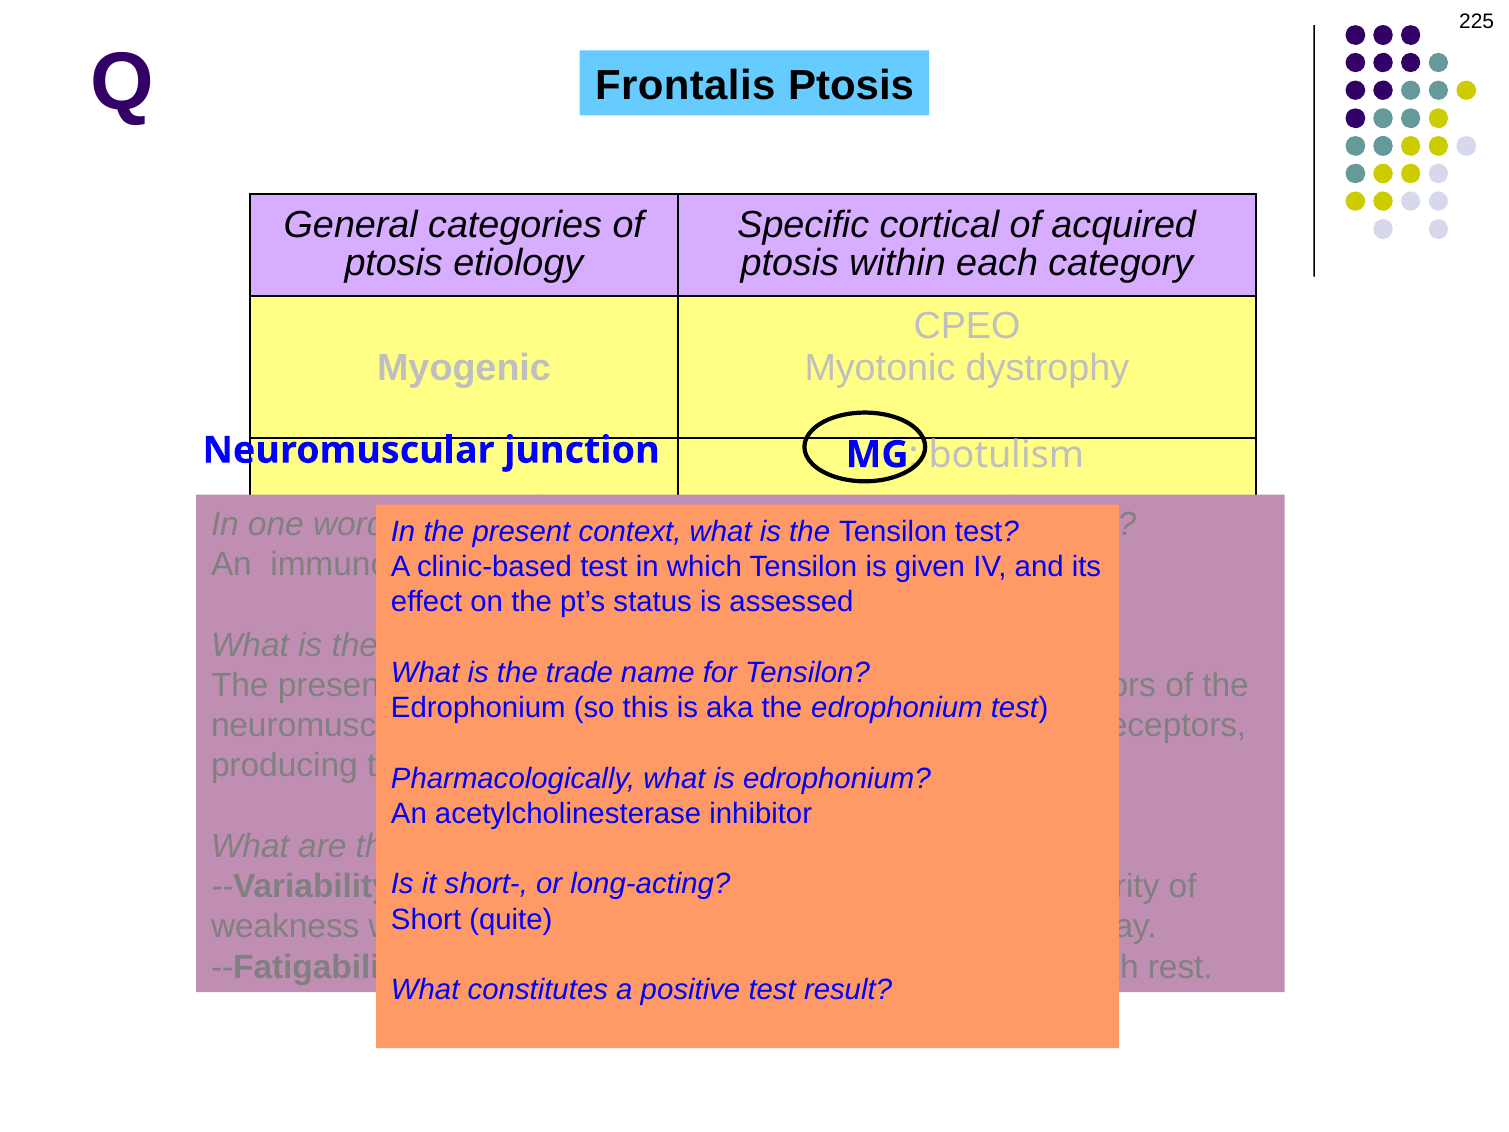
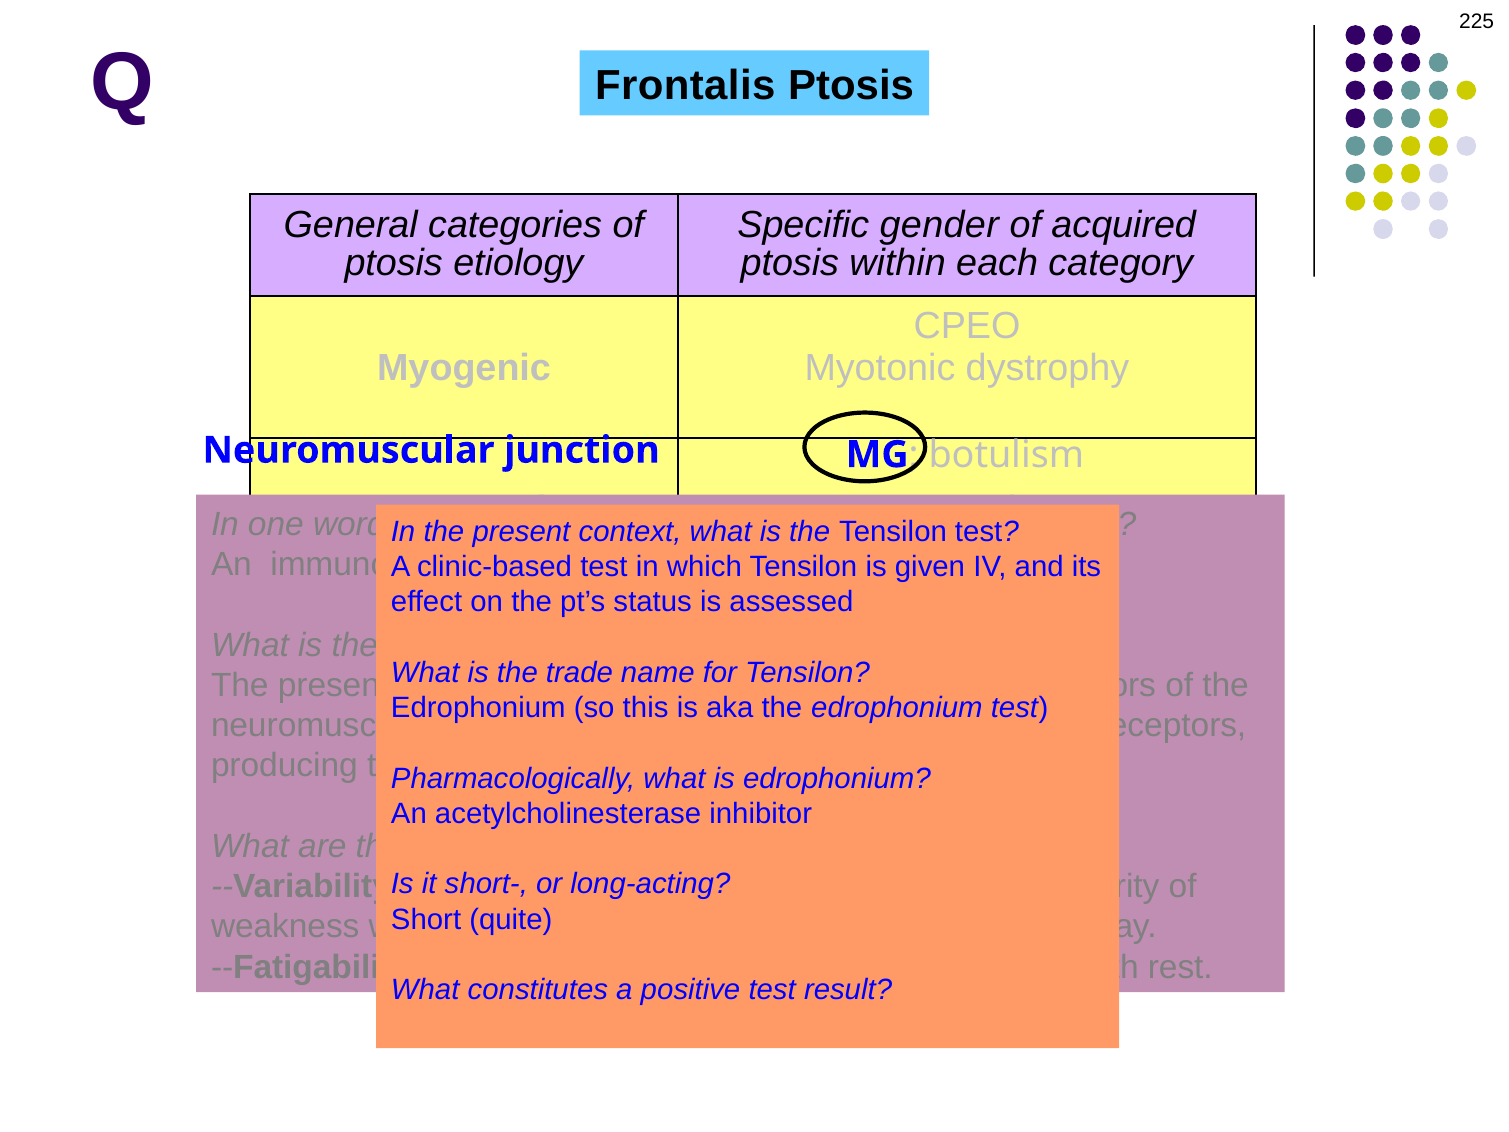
cortical: cortical -> gender (939, 225)
